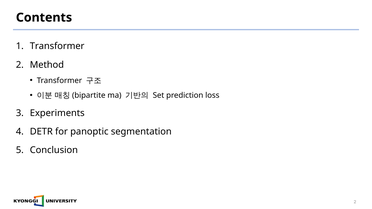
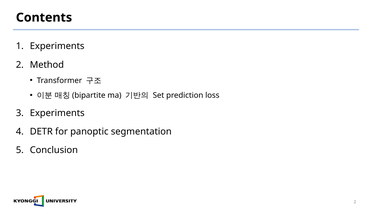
Transformer: Transformer -> Experiments (57, 46)
